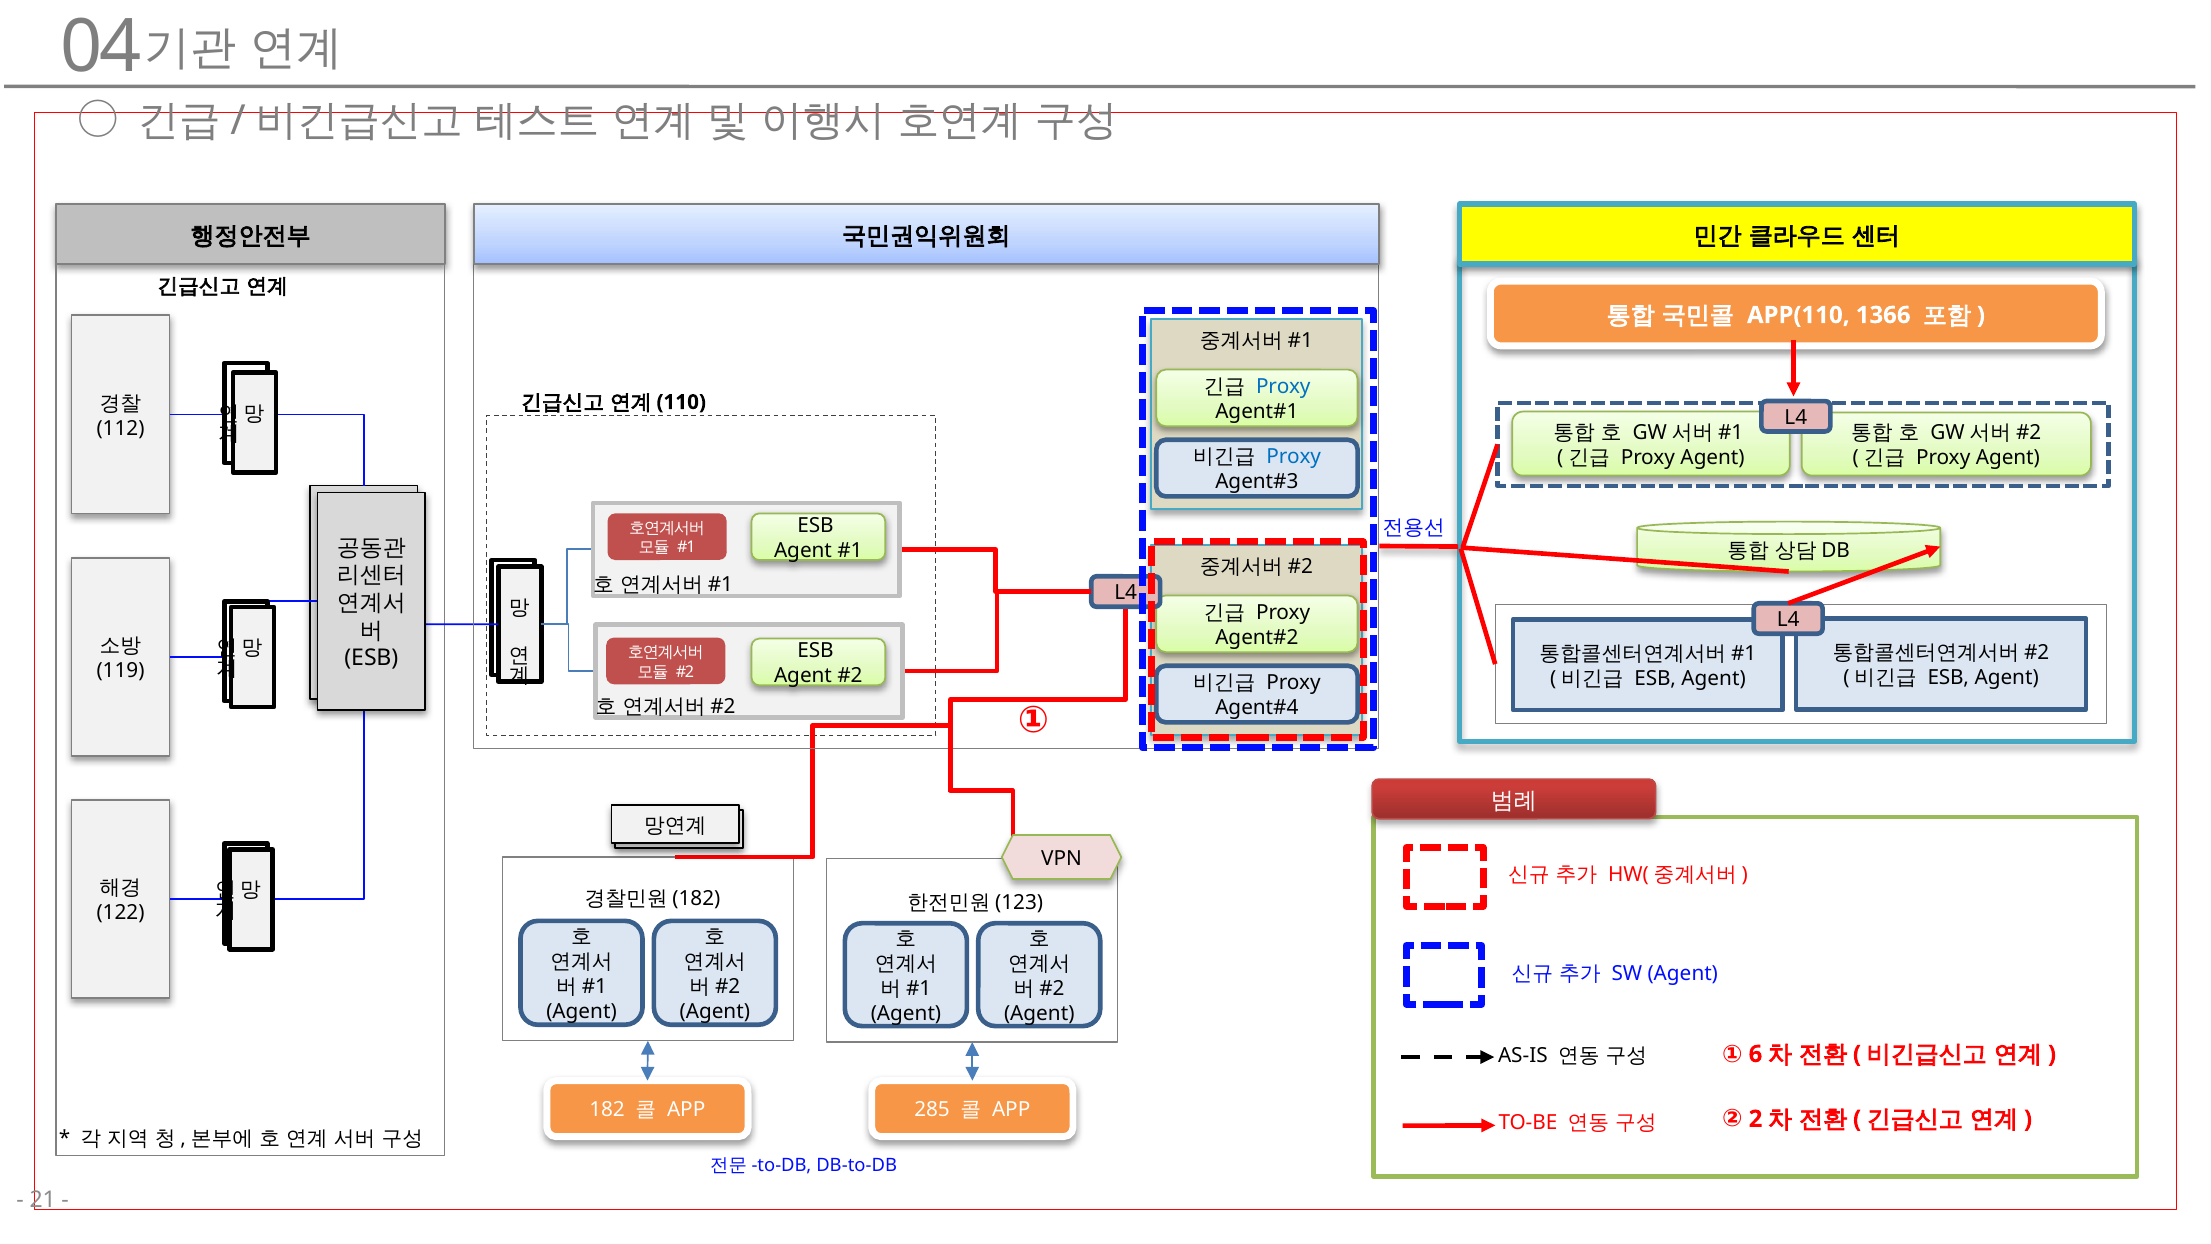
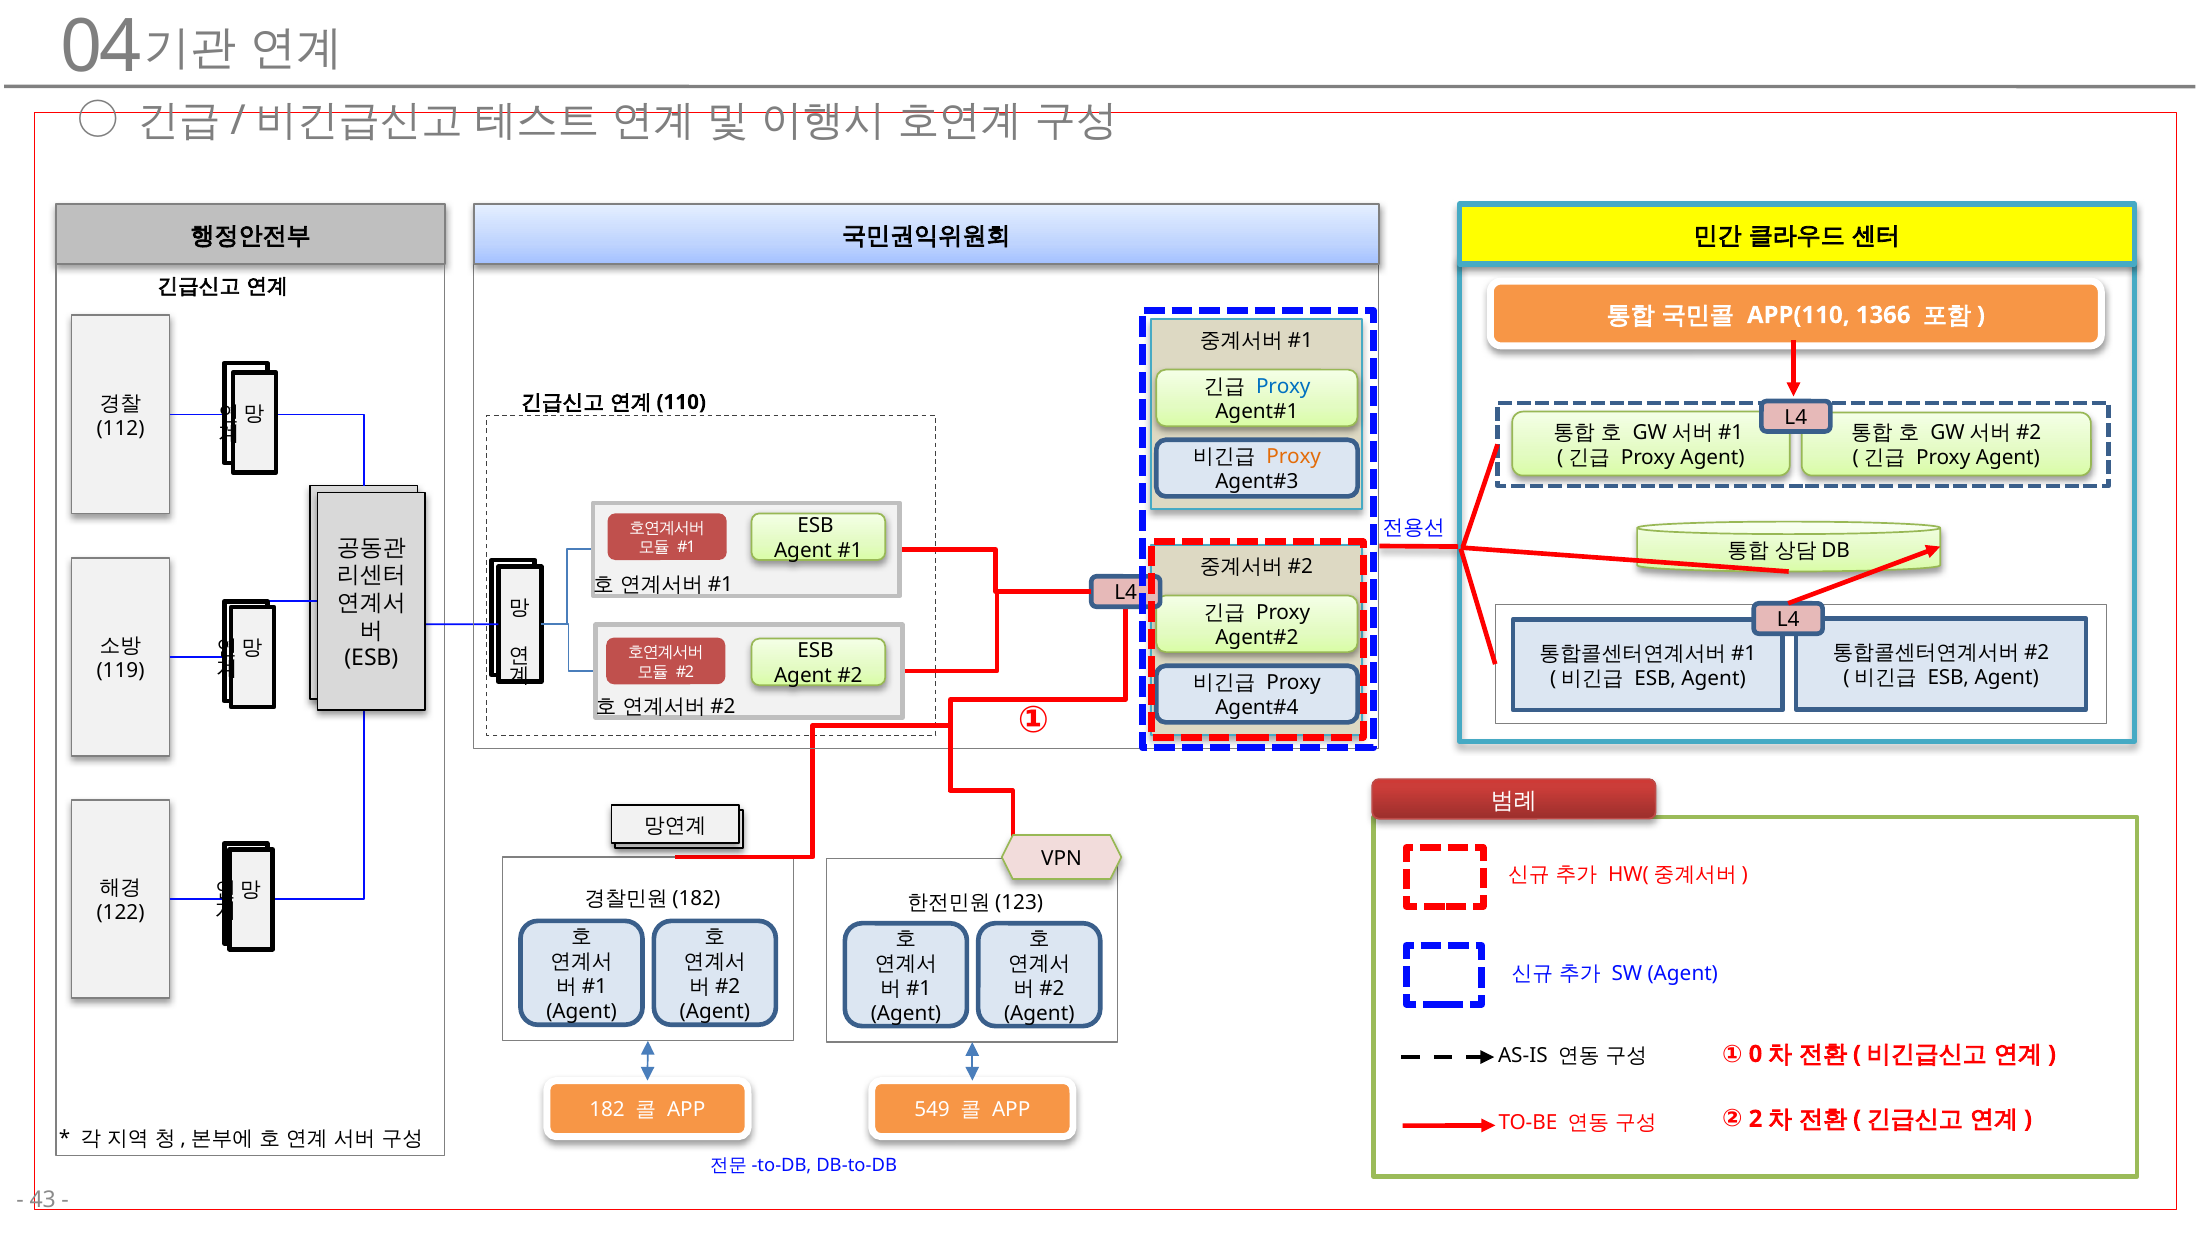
Proxy colour: blue -> orange (1294, 457)
6: 6 -> 0 (1755, 1054)
285: 285 -> 549 (932, 1110)
21: 21 -> 43 (43, 1200)
